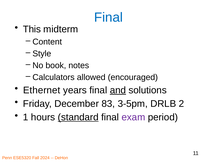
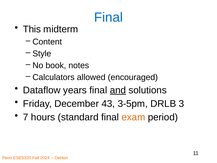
Ethernet: Ethernet -> Dataflow (42, 90)
83: 83 -> 43 (108, 104)
2: 2 -> 3 (181, 104)
1: 1 -> 7 (26, 117)
standard underline: present -> none (78, 117)
exam colour: purple -> orange (133, 117)
